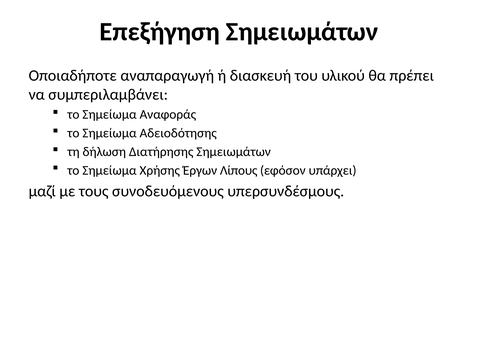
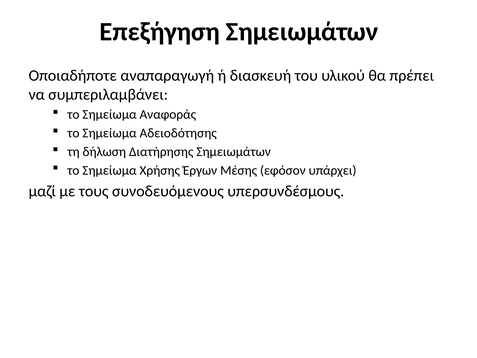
Λίπους: Λίπους -> Μέσης (239, 170)
